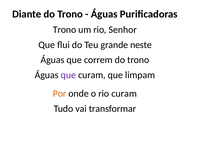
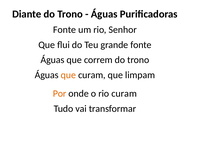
Trono: Trono -> Fonte (64, 30)
grande neste: neste -> fonte (141, 45)
que colour: purple -> orange (68, 75)
